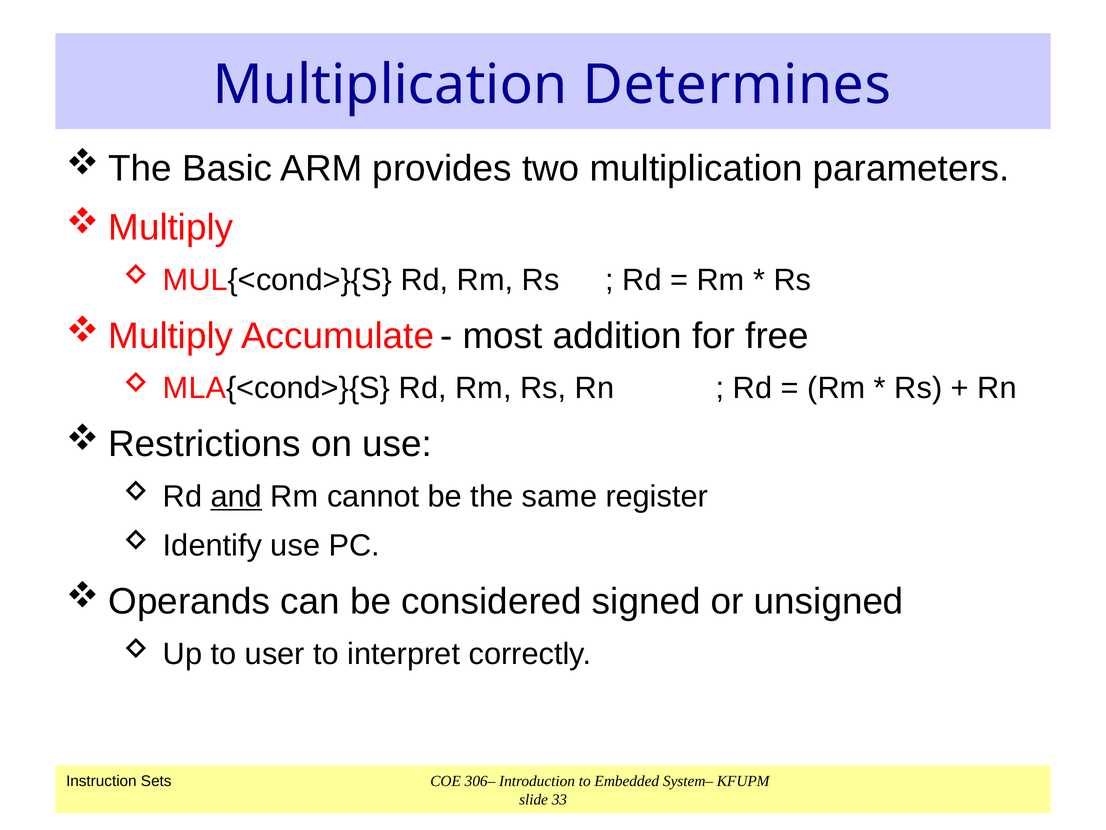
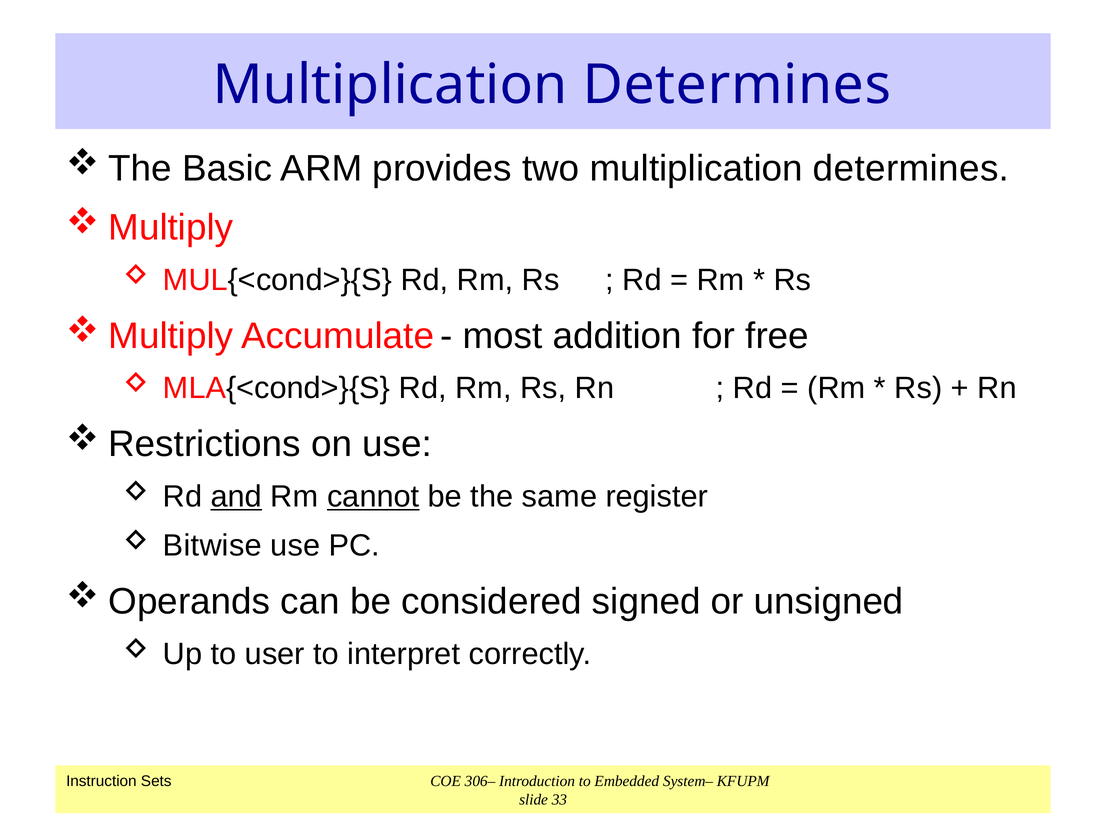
two multiplication parameters: parameters -> determines (911, 168)
cannot underline: none -> present (373, 496)
Identify: Identify -> Bitwise (212, 545)
